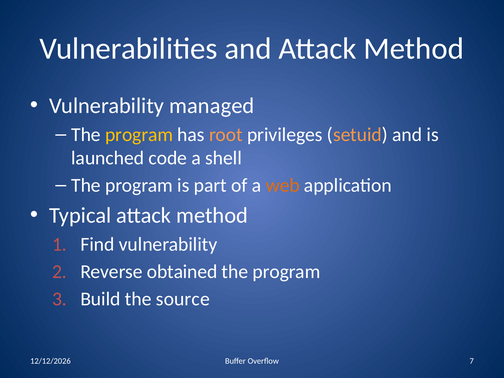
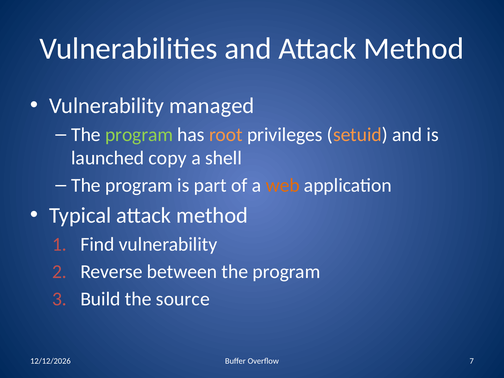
program colour: yellow -> light green (139, 135)
code: code -> copy (168, 158)
obtained: obtained -> between (182, 272)
